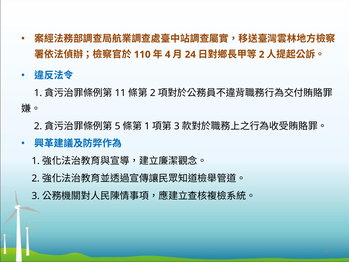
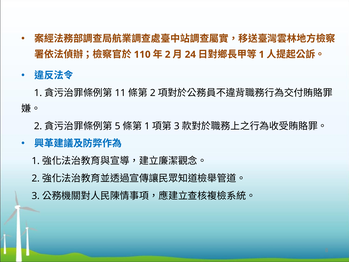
4: 4 -> 2 (168, 54)
2: 2 -> 1 (262, 54)
